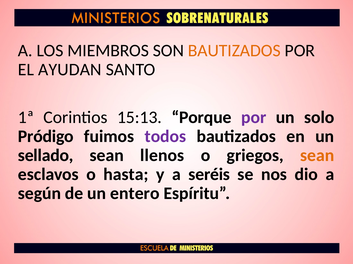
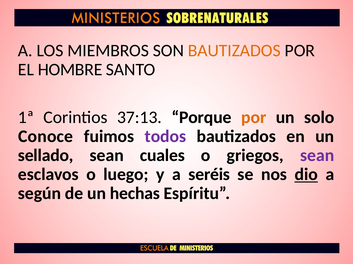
AYUDAN: AYUDAN -> HOMBRE (70, 70)
15:13: 15:13 -> 37:13 (139, 118)
por colour: purple -> orange (254, 118)
Pródigo: Pródigo -> Conoce (46, 137)
llenos: llenos -> cuales (162, 156)
sean colour: orange -> purple (317, 156)
hasta: hasta -> luego (126, 175)
dio underline: none -> present (306, 175)
entero: entero -> hechas (135, 194)
